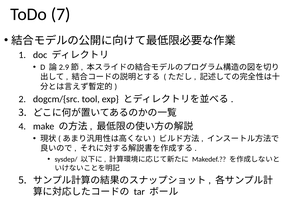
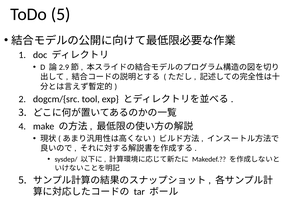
ToDo 7: 7 -> 5 (61, 14)
